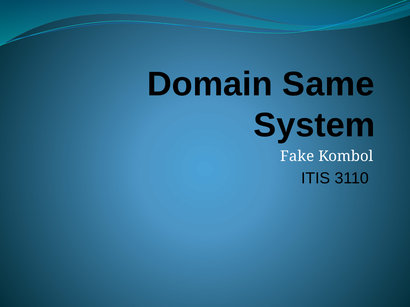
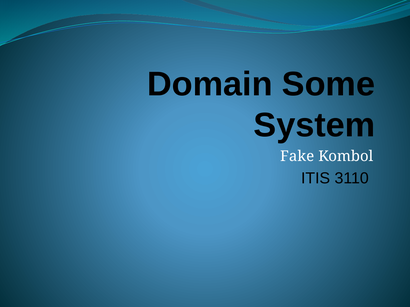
Same: Same -> Some (329, 84)
